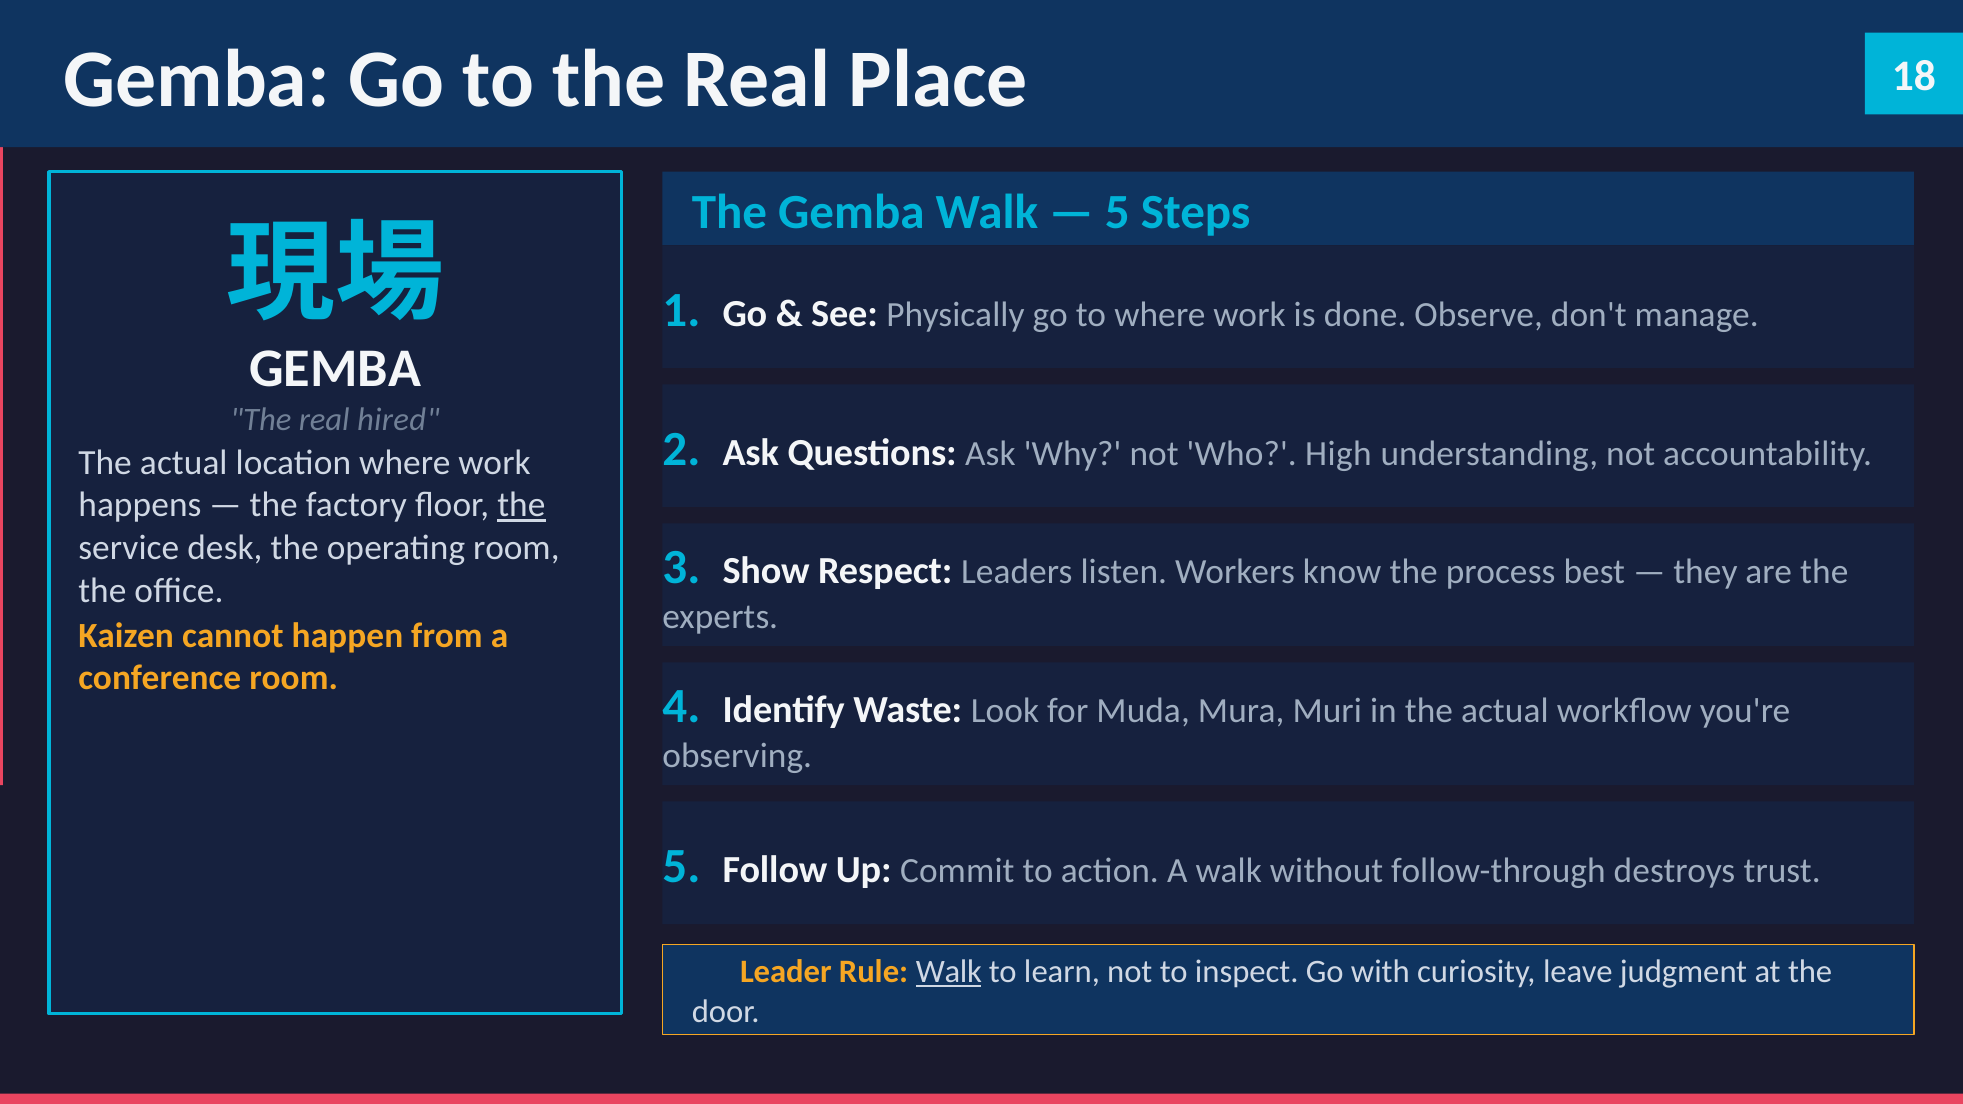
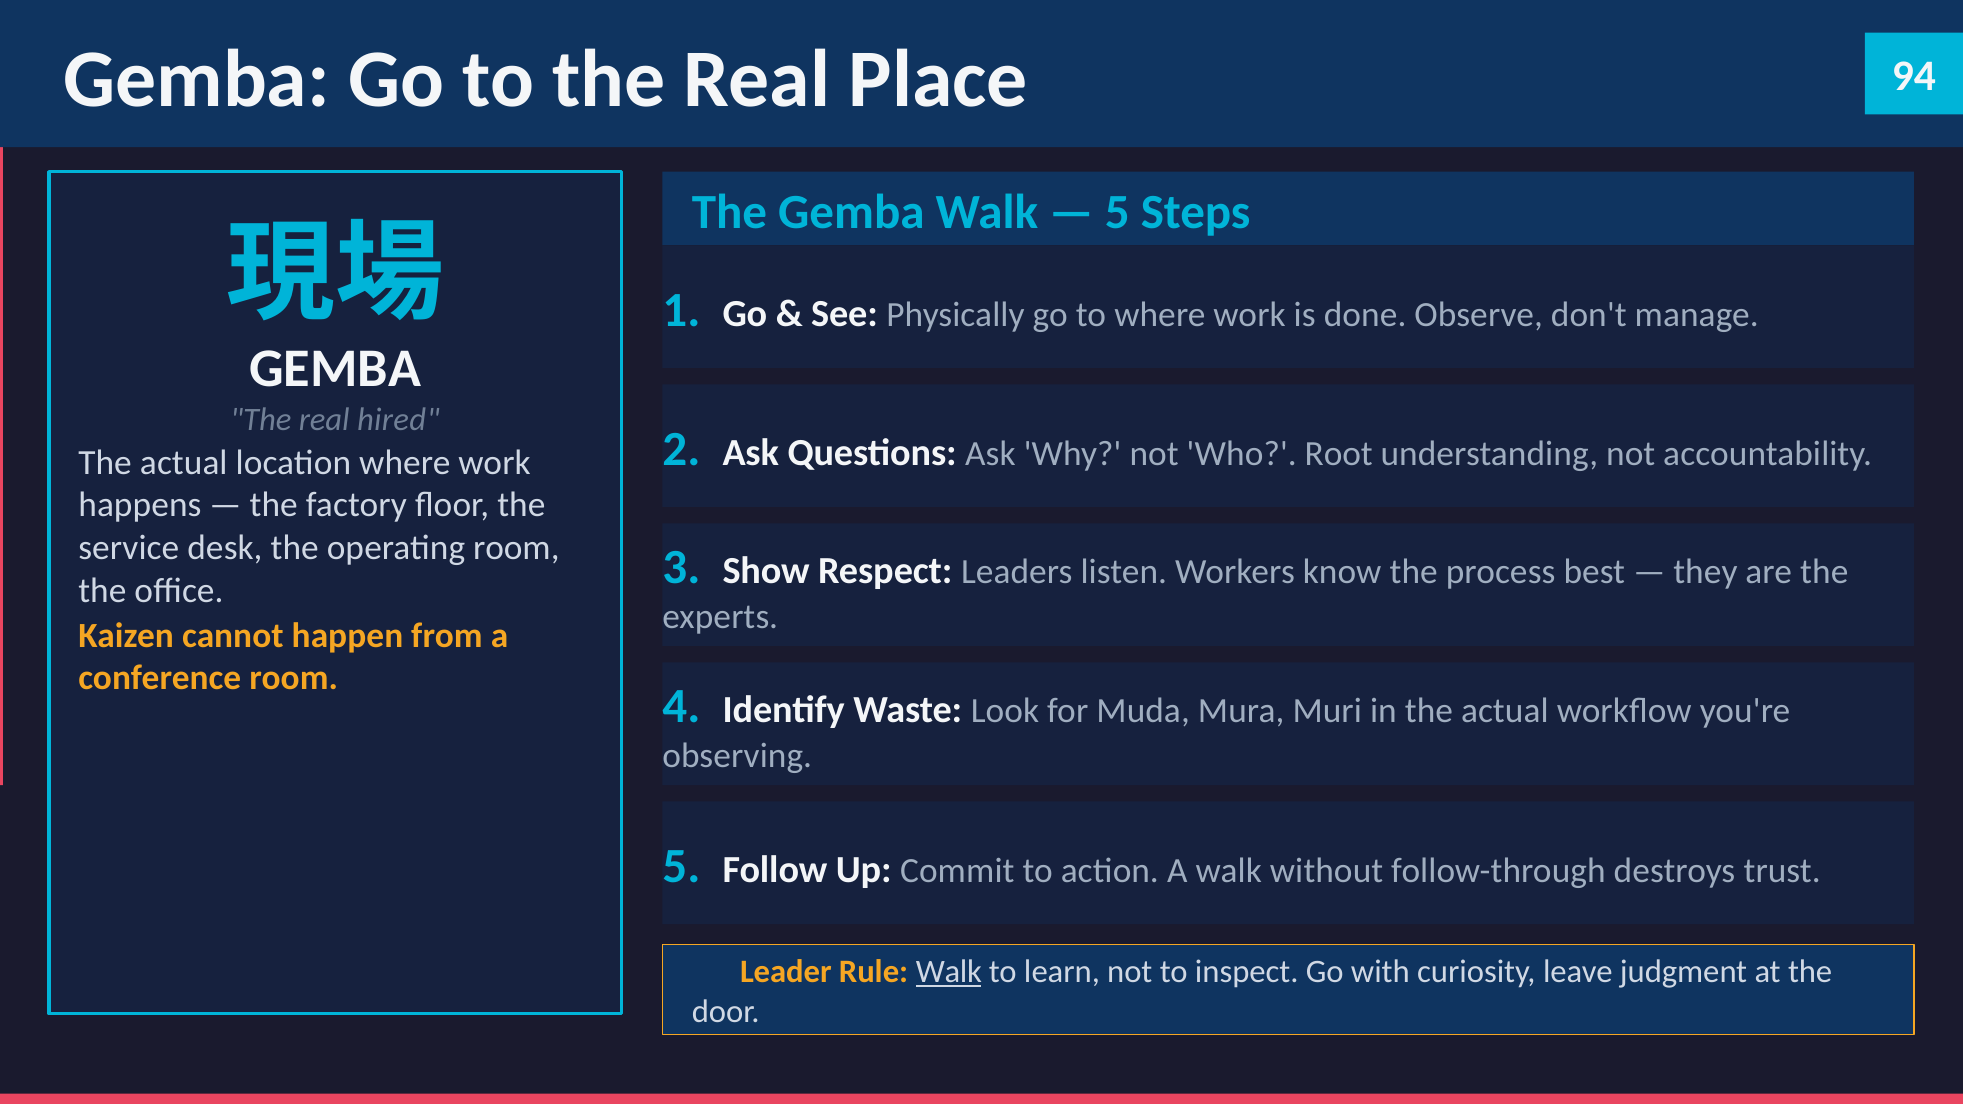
18: 18 -> 94 (1914, 77)
High: High -> Root (1339, 454)
the underline: present -> none (521, 505)
